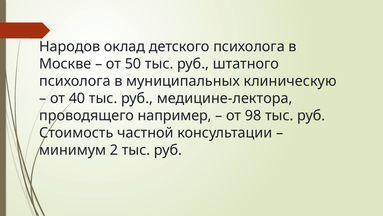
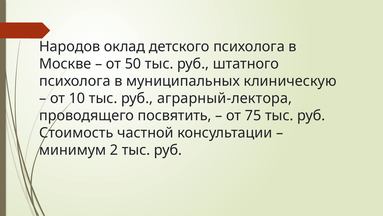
40: 40 -> 10 (77, 98)
медицине-лектора: медицине-лектора -> аграрный-лектора (225, 98)
например: например -> посвятить (175, 115)
98: 98 -> 75 (253, 115)
